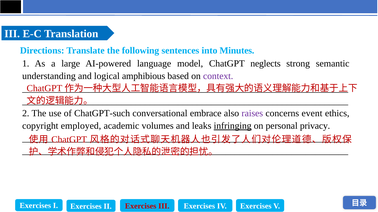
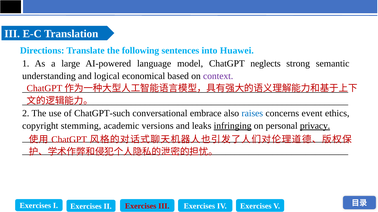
Minutes: Minutes -> Huawei (237, 51)
amphibious: amphibious -> economical (144, 76)
raises colour: purple -> blue (252, 114)
employed: employed -> stemming (81, 126)
volumes: volumes -> versions (158, 126)
privacy underline: none -> present (315, 126)
